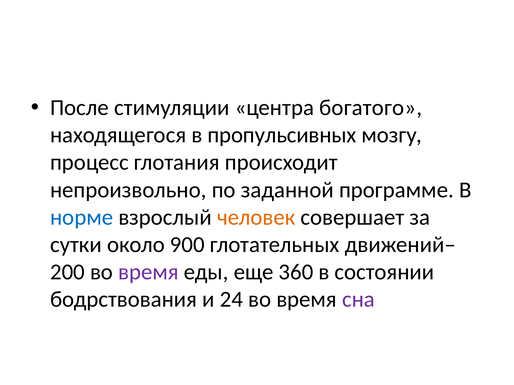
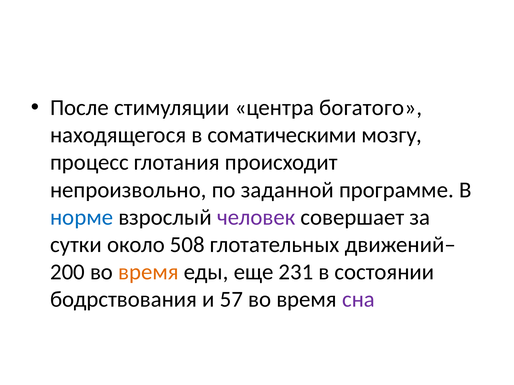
пропульсивных: пропульсивных -> соматическими (282, 135)
человек colour: orange -> purple (256, 218)
900: 900 -> 508 (187, 245)
время colour: purple -> orange (148, 272)
360: 360 -> 231 (296, 272)
24: 24 -> 57 (231, 300)
